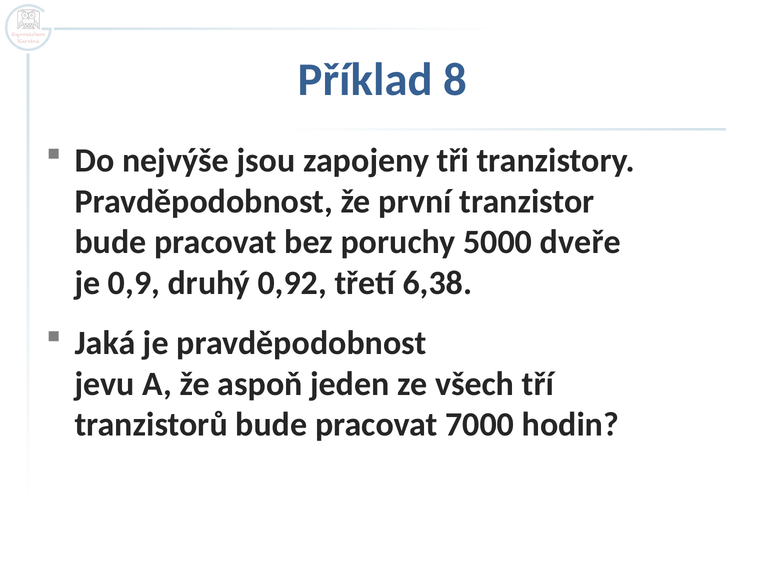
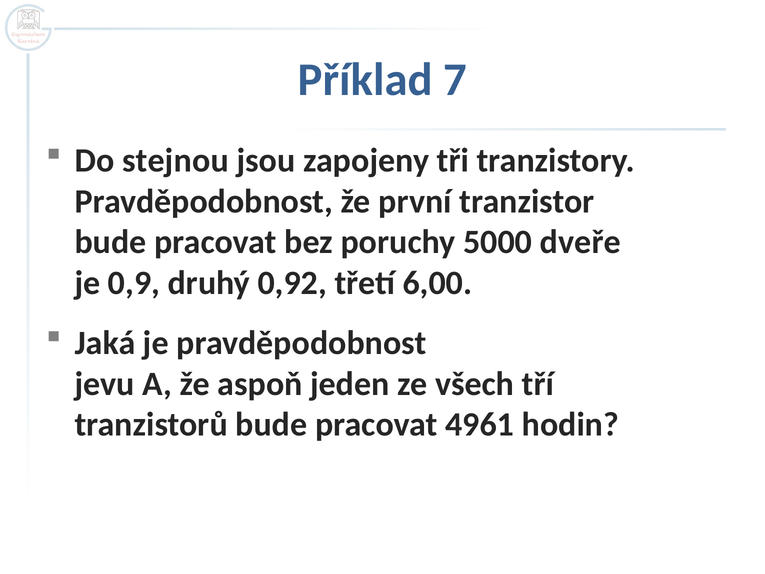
8: 8 -> 7 (455, 80)
nejvýše: nejvýše -> stejnou (175, 160)
6,38: 6,38 -> 6,00 (437, 283)
7000: 7000 -> 4961 (480, 424)
